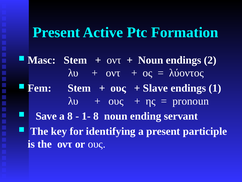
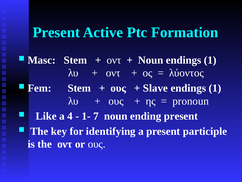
Noun endings 2: 2 -> 1 (210, 60)
Save: Save -> Like (46, 116)
a 8: 8 -> 4 (70, 116)
1- 8: 8 -> 7 (96, 116)
ending servant: servant -> present (181, 116)
